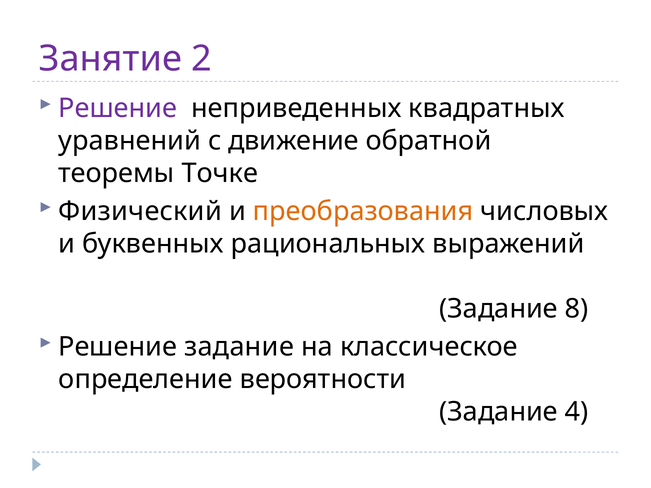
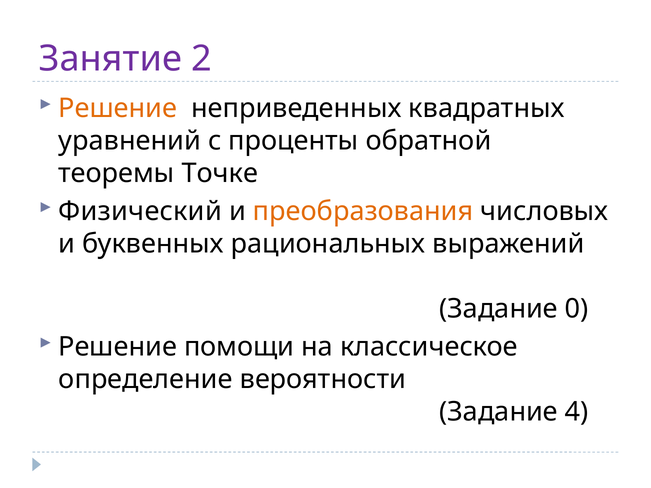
Решение colour: purple -> orange (118, 108)
движение: движение -> проценты (293, 141)
8: 8 -> 0 (577, 309)
Решение задание: задание -> помощи (239, 347)
